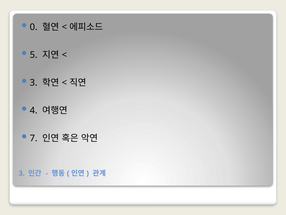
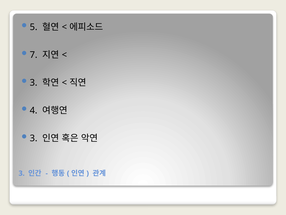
0: 0 -> 5 (34, 27)
5: 5 -> 7 (34, 55)
7: 7 -> 3 (34, 138)
